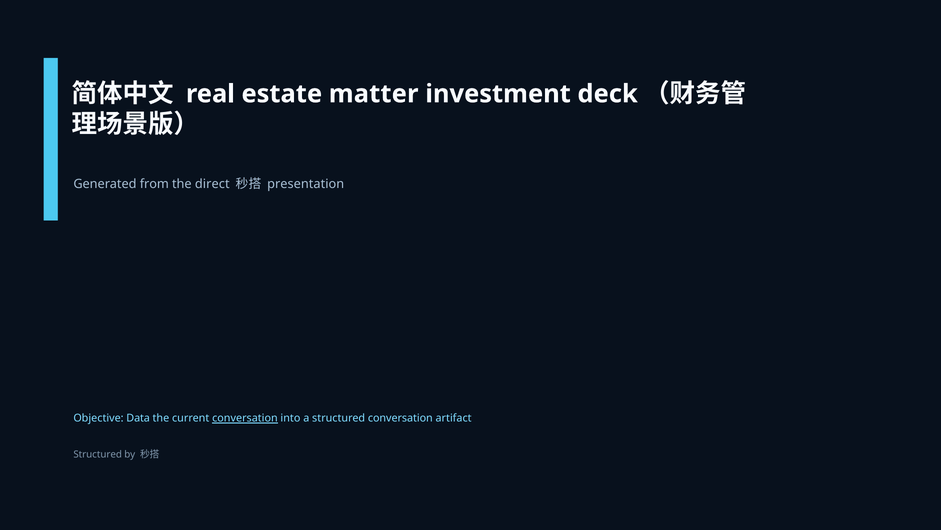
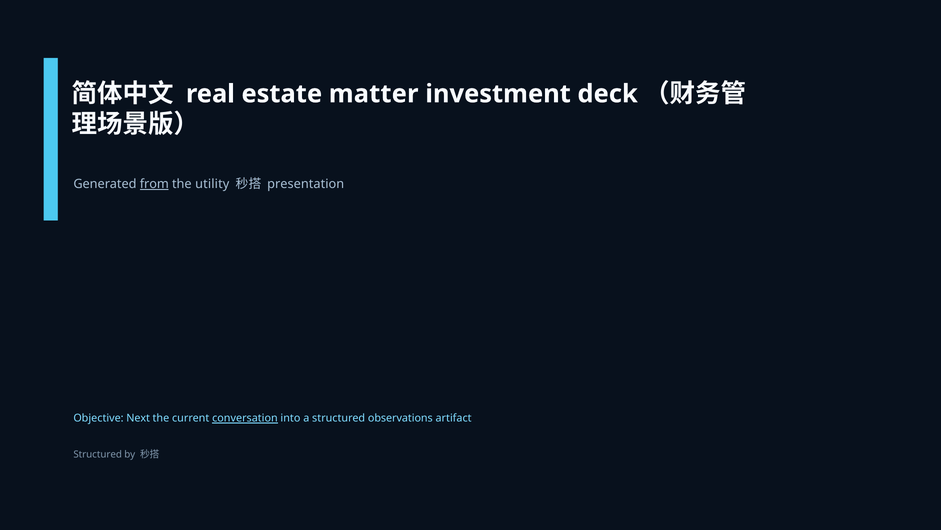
from underline: none -> present (154, 184)
direct: direct -> utility (212, 184)
Data: Data -> Next (138, 418)
structured conversation: conversation -> observations (400, 418)
